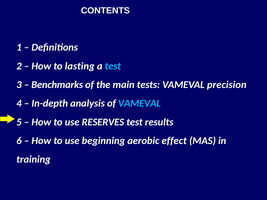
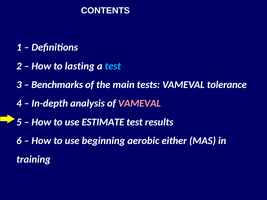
precision: precision -> tolerance (227, 85)
VAMEVAL colour: light blue -> pink (139, 103)
RESERVES: RESERVES -> ESTIMATE (103, 122)
effect: effect -> either (174, 141)
